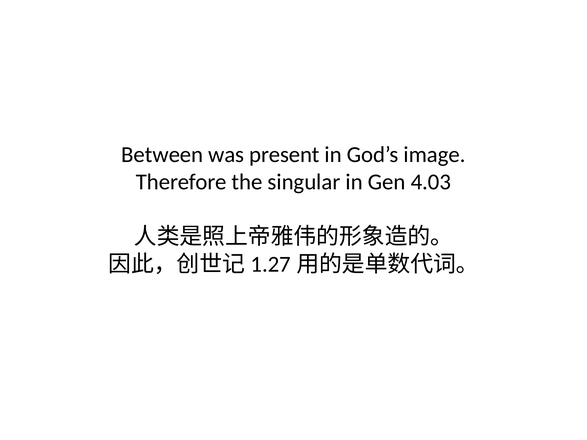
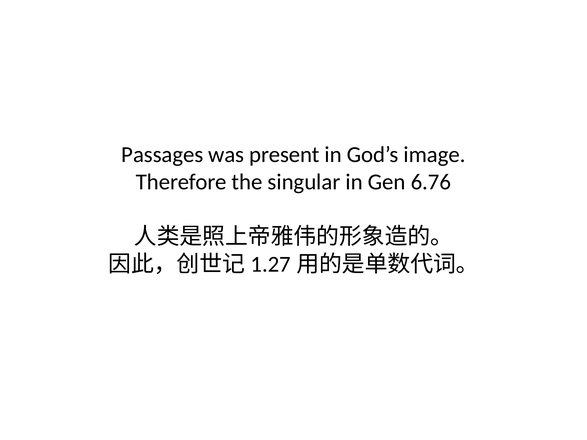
Between: Between -> Passages (162, 155)
4.03: 4.03 -> 6.76 (431, 182)
